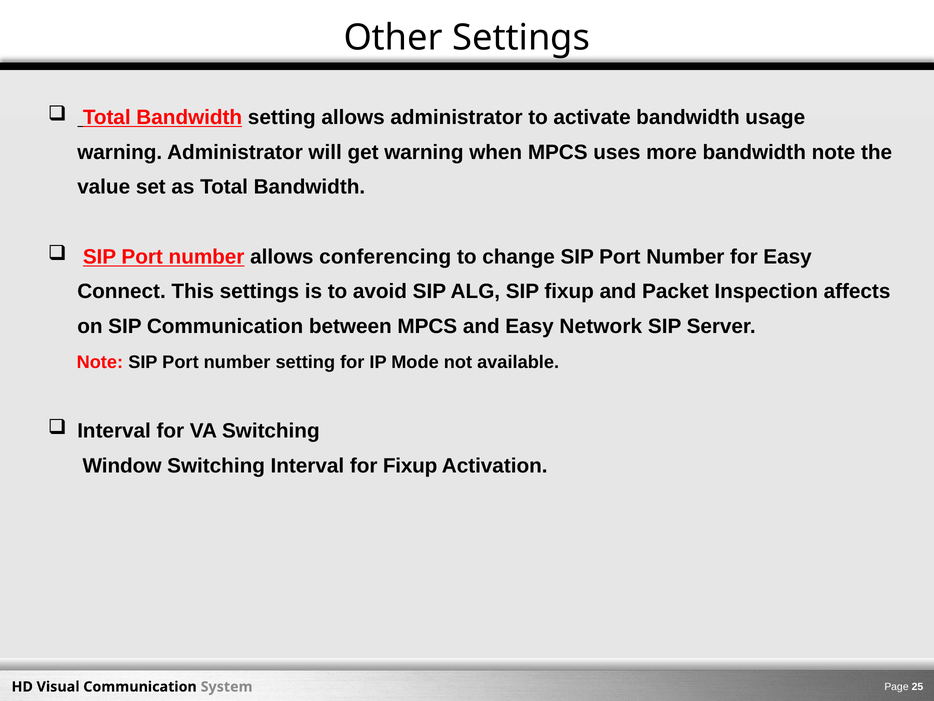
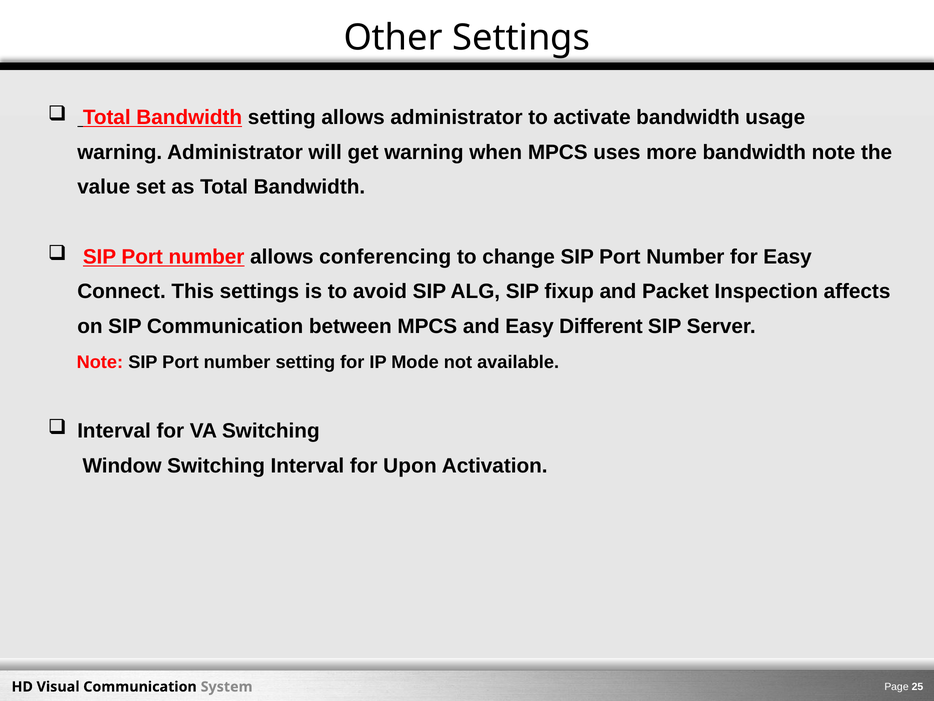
Network: Network -> Different (601, 326)
for Fixup: Fixup -> Upon (410, 465)
